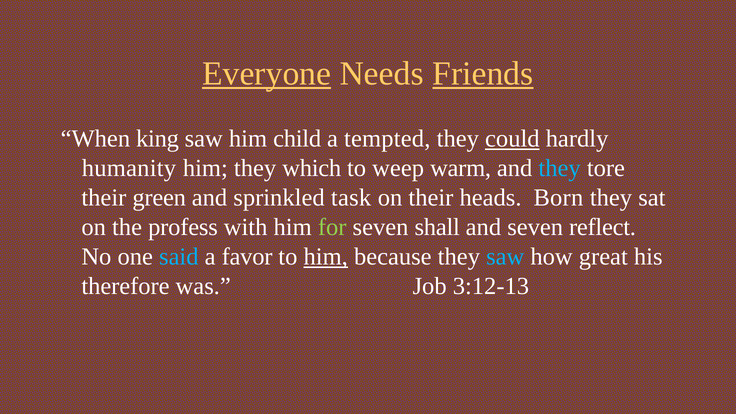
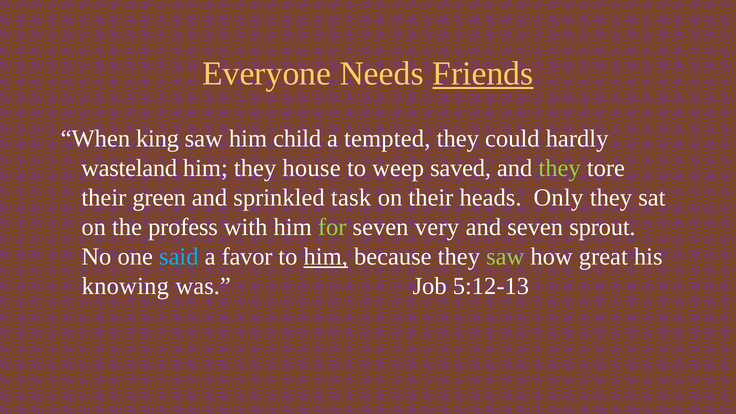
Everyone underline: present -> none (267, 74)
could underline: present -> none (512, 139)
humanity: humanity -> wasteland (129, 168)
which: which -> house (312, 168)
warm: warm -> saved (461, 168)
they colour: light blue -> light green (560, 168)
Born: Born -> Only (558, 198)
shall: shall -> very (437, 227)
reflect: reflect -> sprout (602, 227)
saw colour: light blue -> light green (505, 257)
therefore: therefore -> knowing (125, 286)
3:12-13: 3:12-13 -> 5:12-13 (491, 286)
